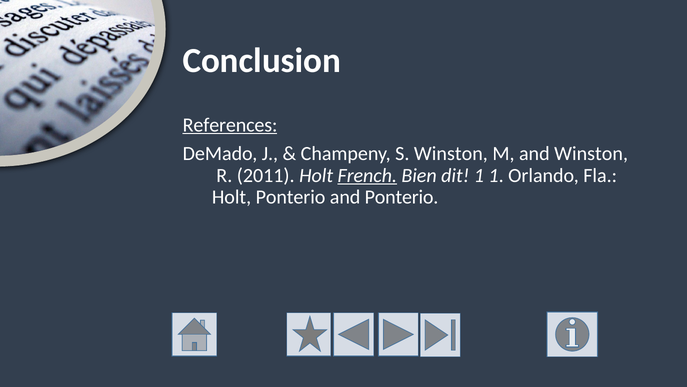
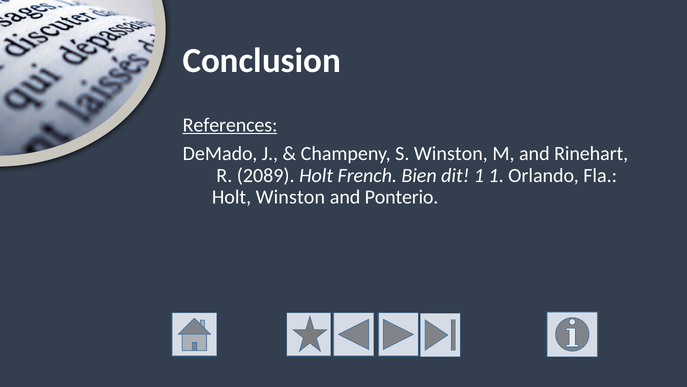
and Winston: Winston -> Rinehart (591, 154)
2011: 2011 -> 2089 (266, 175)
French underline: present -> none (367, 175)
Holt Ponterio: Ponterio -> Winston (290, 197)
